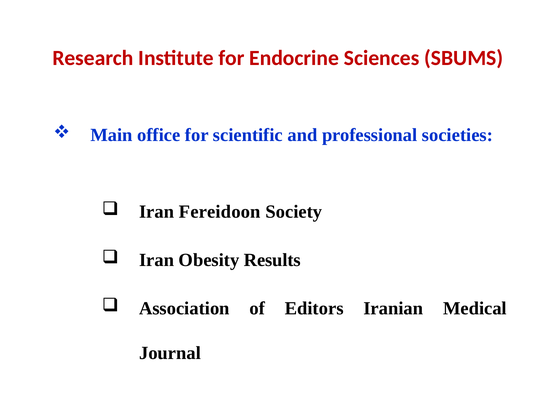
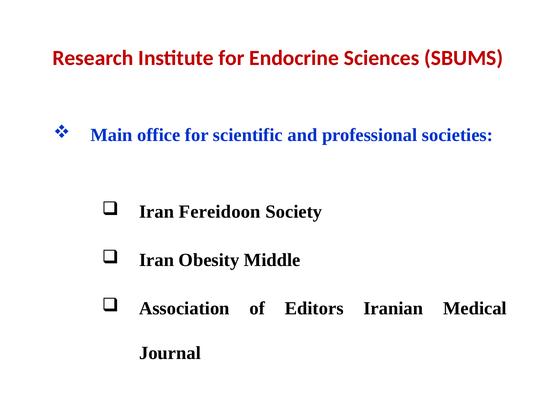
Results: Results -> Middle (272, 260)
